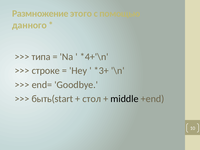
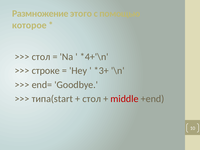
данного: данного -> которое (29, 25)
типа: типа -> стол (41, 57)
быть(start: быть(start -> типа(start (52, 99)
middle colour: black -> red (124, 99)
